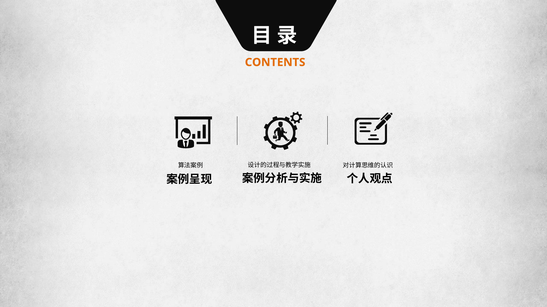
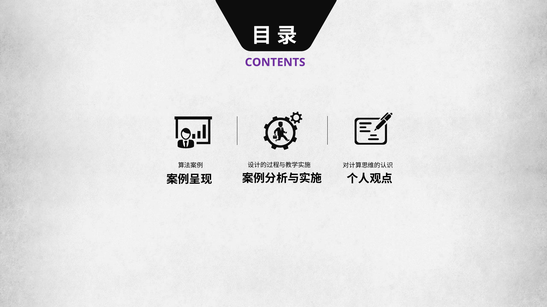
CONTENTS colour: orange -> purple (275, 62)
